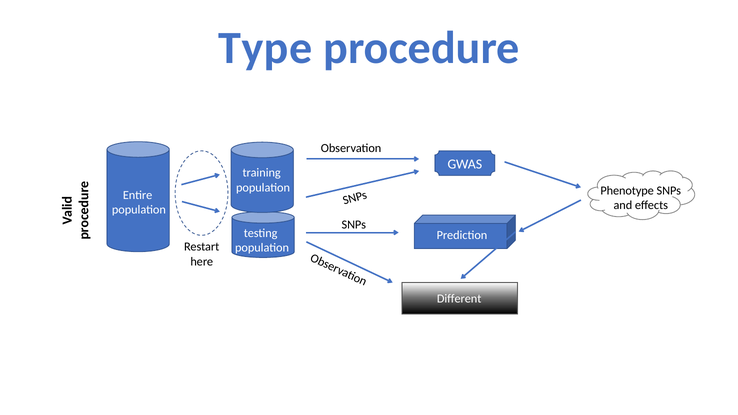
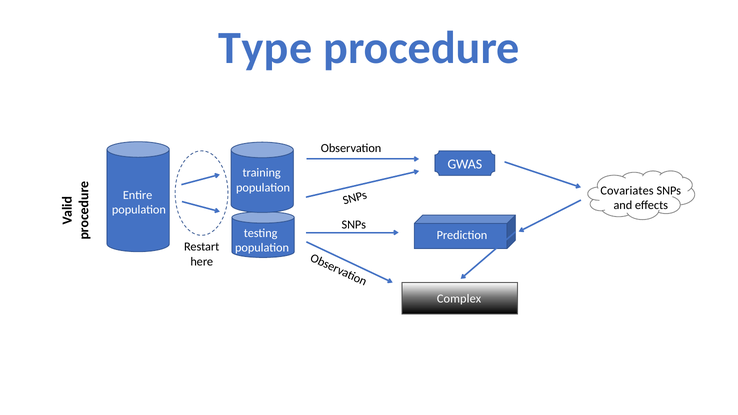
Phenotype: Phenotype -> Covariates (627, 191)
Different: Different -> Complex (459, 299)
